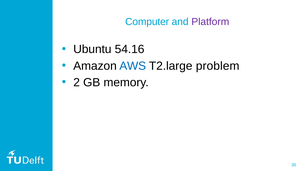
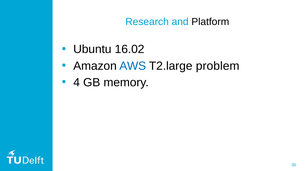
Computer: Computer -> Research (147, 22)
Platform colour: purple -> black (210, 22)
54.16: 54.16 -> 16.02 (130, 50)
2: 2 -> 4 (77, 83)
